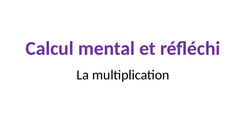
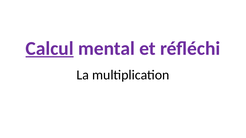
Calcul underline: none -> present (50, 49)
